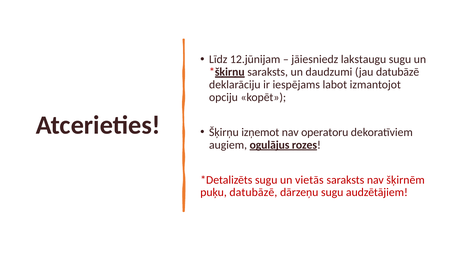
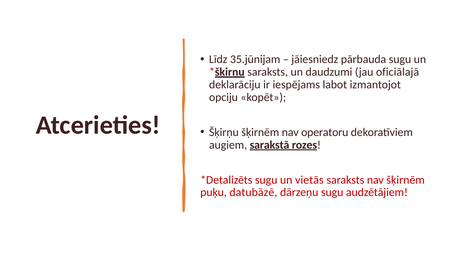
12.jūnijam: 12.jūnijam -> 35.jūnijam (255, 59)
lakstaugu: lakstaugu -> pārbauda (364, 59)
jau datubāzē: datubāzē -> oficiālajā (398, 72)
Šķirņu izņemot: izņemot -> šķirnēm (260, 132)
ogulājus: ogulājus -> sarakstā (270, 145)
